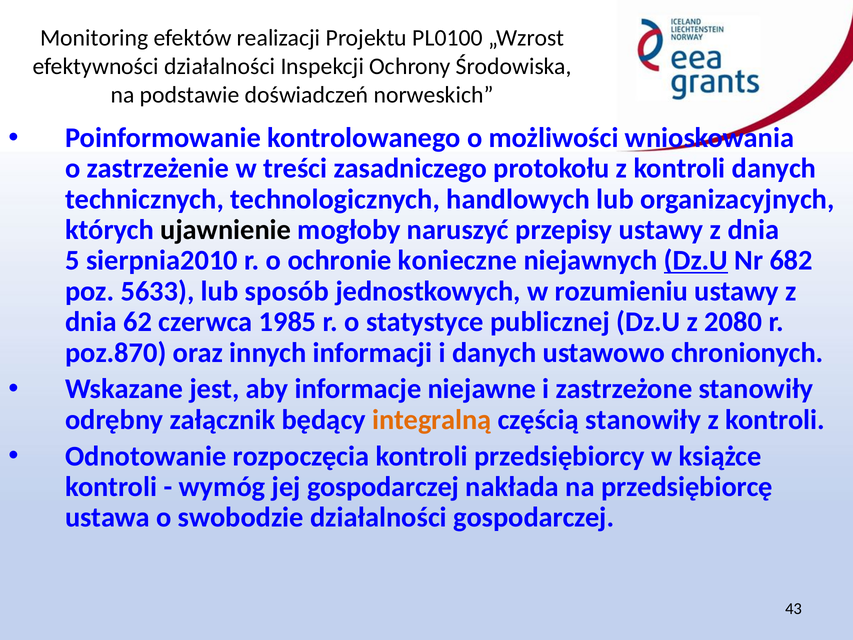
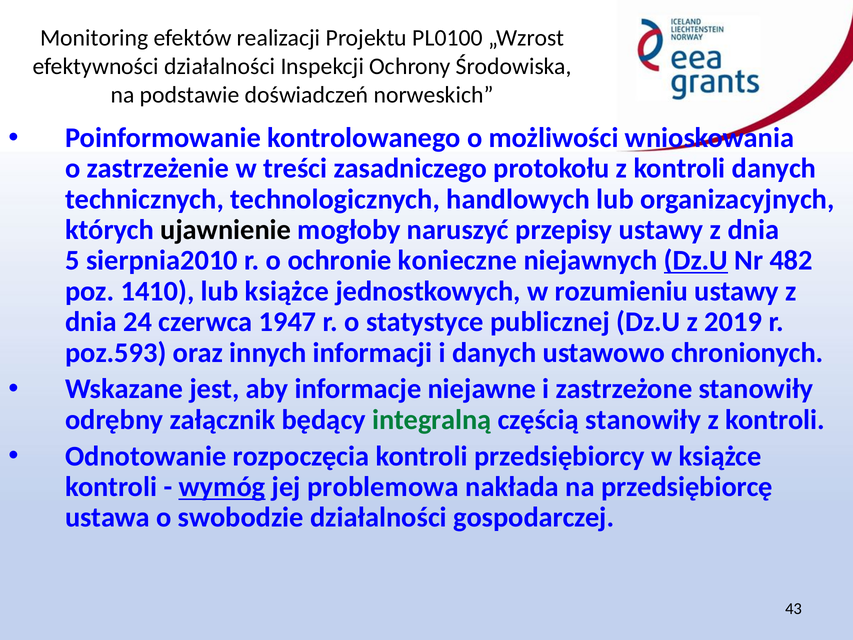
682: 682 -> 482 (791, 260)
5633: 5633 -> 1410 (158, 291)
lub sposób: sposób -> książce (287, 291)
62: 62 -> 24 (138, 322)
1985: 1985 -> 1947 (288, 322)
2080: 2080 -> 2019 (733, 322)
poz.870: poz.870 -> poz.593 (116, 353)
integralną colour: orange -> green (432, 420)
wymóg underline: none -> present (222, 487)
jej gospodarczej: gospodarczej -> problemowa (383, 487)
